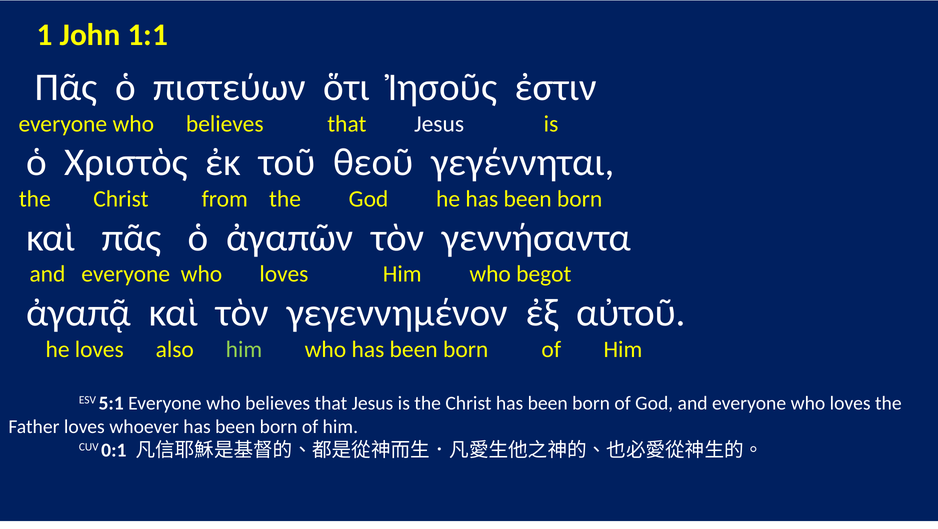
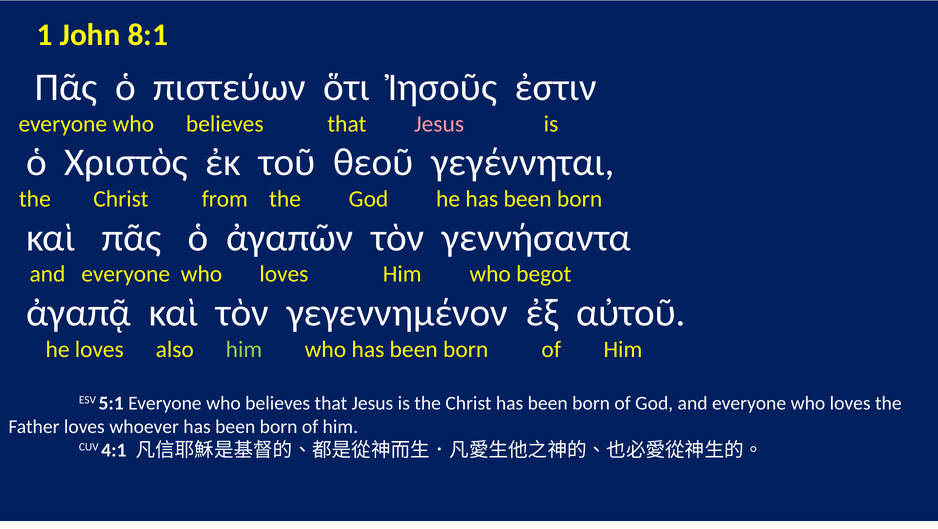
1:1: 1:1 -> 8:1 (148, 35)
Jesus colour: white -> pink (439, 124)
0:1: 0:1 -> 4:1 (114, 450)
